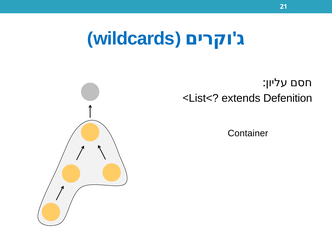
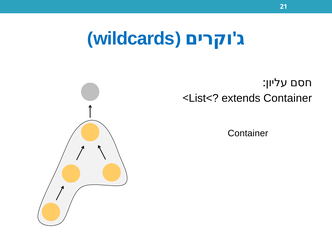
extends Defenition: Defenition -> Container (288, 98)
